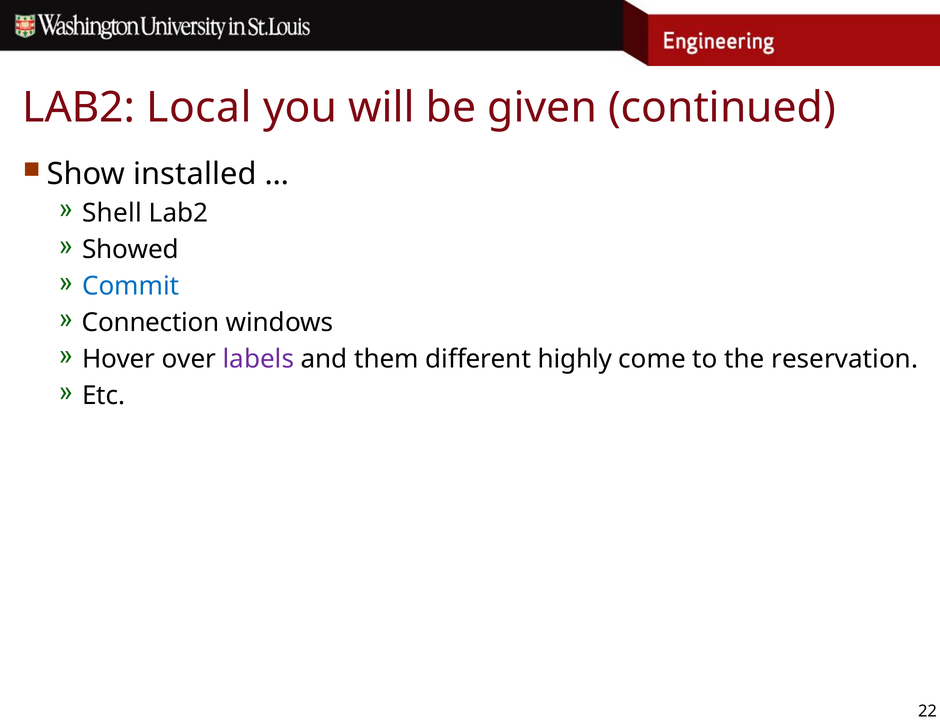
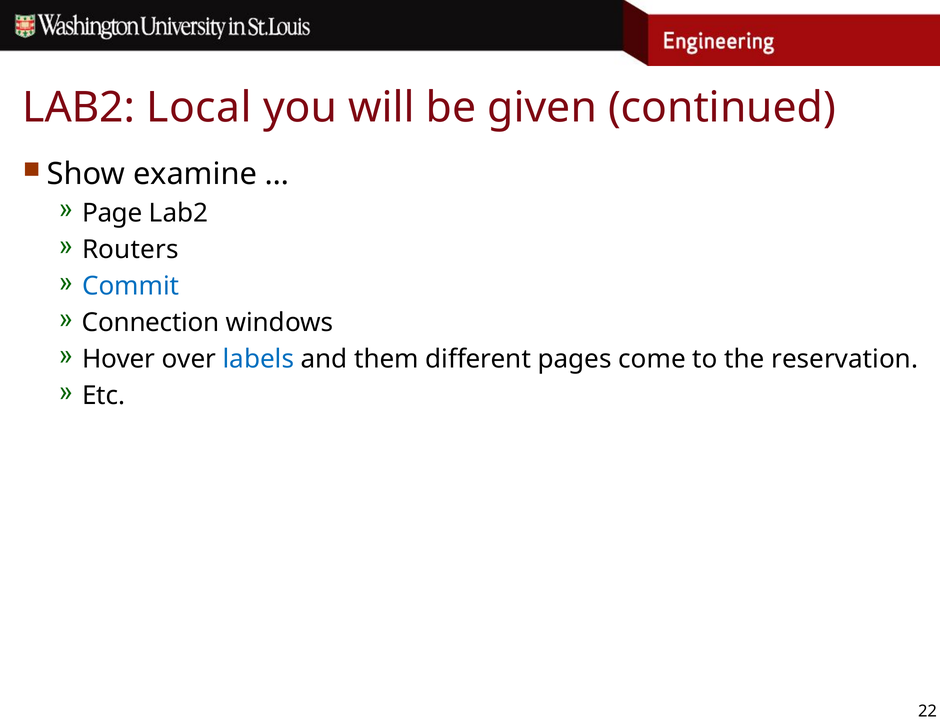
installed: installed -> examine (195, 174)
Shell: Shell -> Page (112, 213)
Showed: Showed -> Routers (130, 250)
labels colour: purple -> blue (258, 359)
highly: highly -> pages (575, 359)
